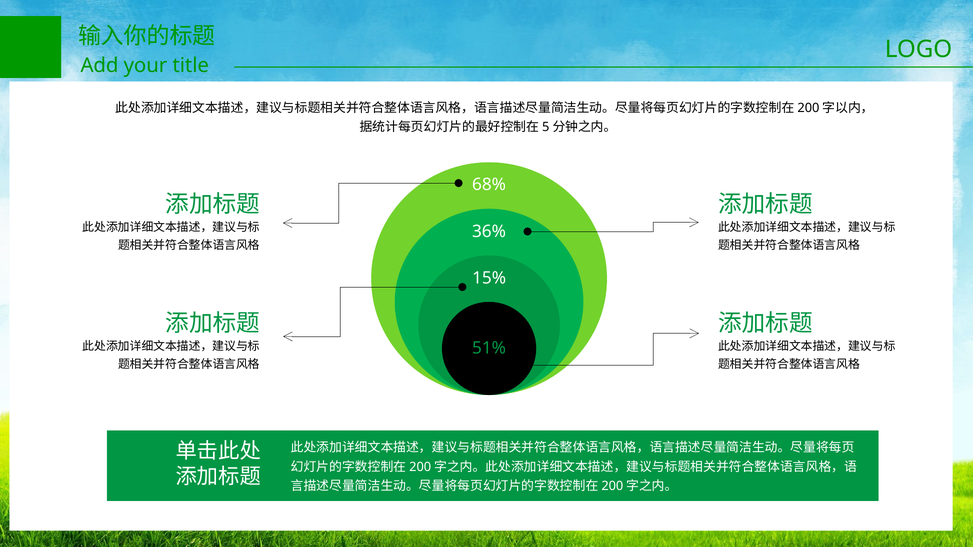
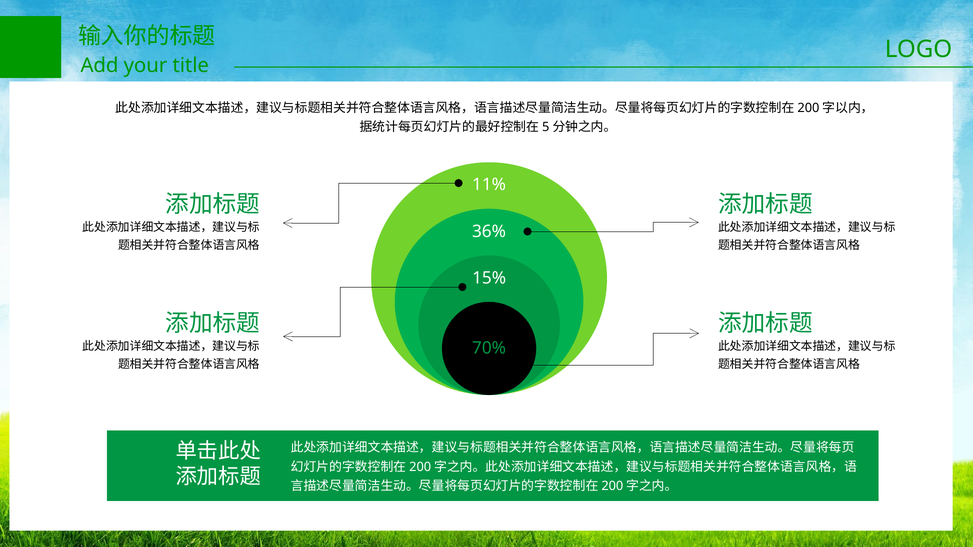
68%: 68% -> 11% (489, 185)
51%: 51% -> 70% (489, 349)
